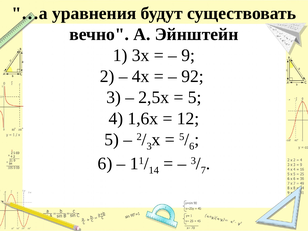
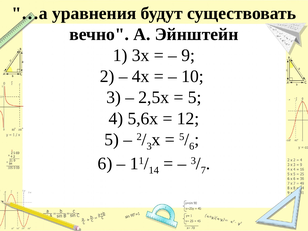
92: 92 -> 10 (192, 76)
1,6x: 1,6x -> 5,6x (143, 118)
